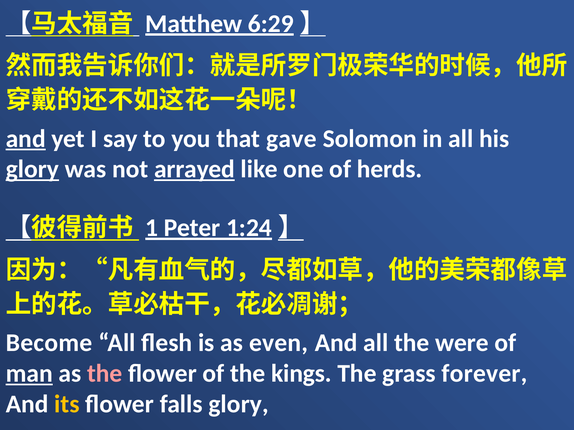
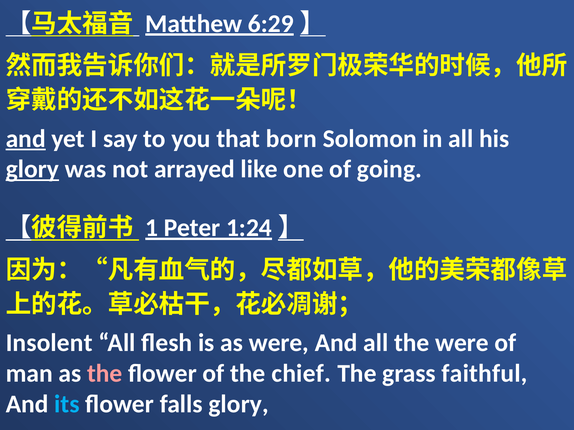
gave: gave -> born (291, 139)
arrayed underline: present -> none (195, 169)
herds: herds -> going (389, 169)
Become: Become -> Insolent (49, 343)
as even: even -> were (279, 343)
man underline: present -> none (29, 374)
kings: kings -> chief (301, 374)
forever: forever -> faithful (485, 374)
its colour: yellow -> light blue (67, 405)
